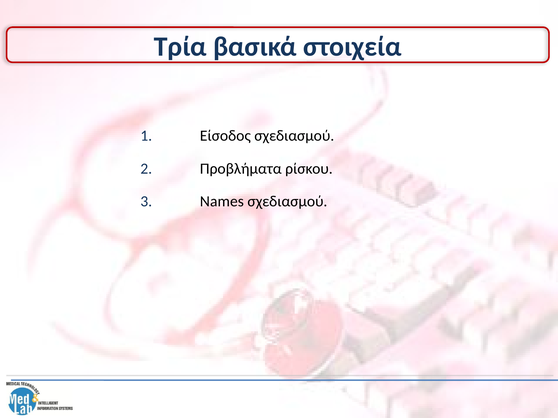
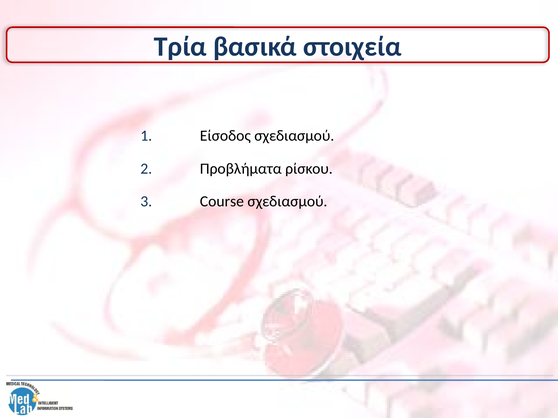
Names: Names -> Course (222, 202)
